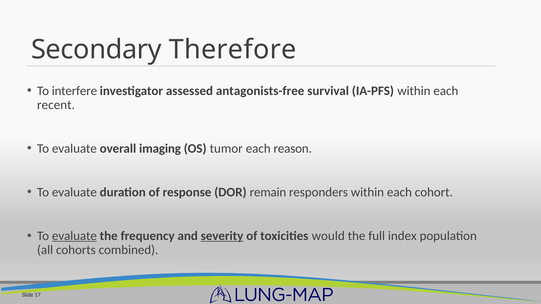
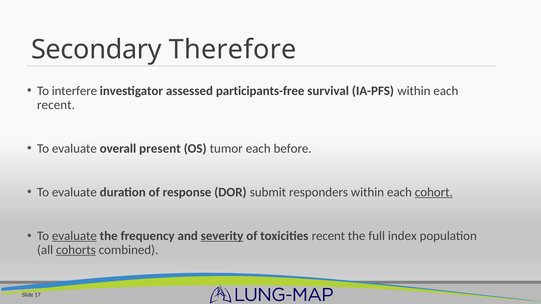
antagonists-free: antagonists-free -> participants-free (260, 91)
imaging: imaging -> present (160, 149)
reason: reason -> before (293, 149)
remain: remain -> submit (268, 192)
cohort underline: none -> present (434, 192)
toxicities would: would -> recent (328, 236)
cohorts underline: none -> present (76, 250)
